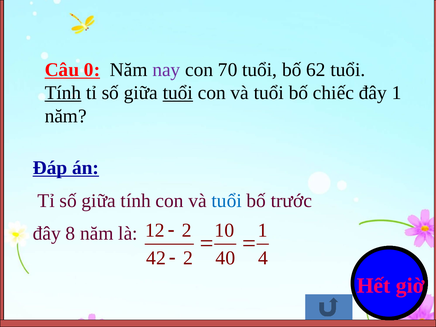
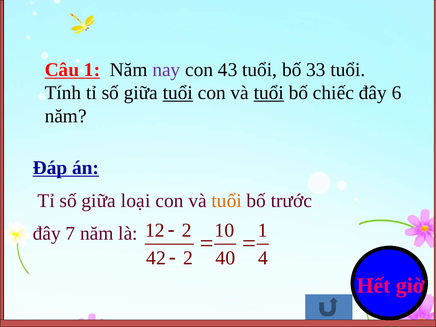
Câu 0: 0 -> 1 (92, 70)
70: 70 -> 43 (228, 70)
62: 62 -> 33 (316, 70)
Tính underline: present -> none (63, 93)
tuổi underline: none -> present (269, 93)
đây 1: 1 -> 6 (397, 93)
giữa tính: tính -> loại (136, 201)
tuổi colour: blue -> orange (227, 201)
8: 8 -> 7 (70, 234)
